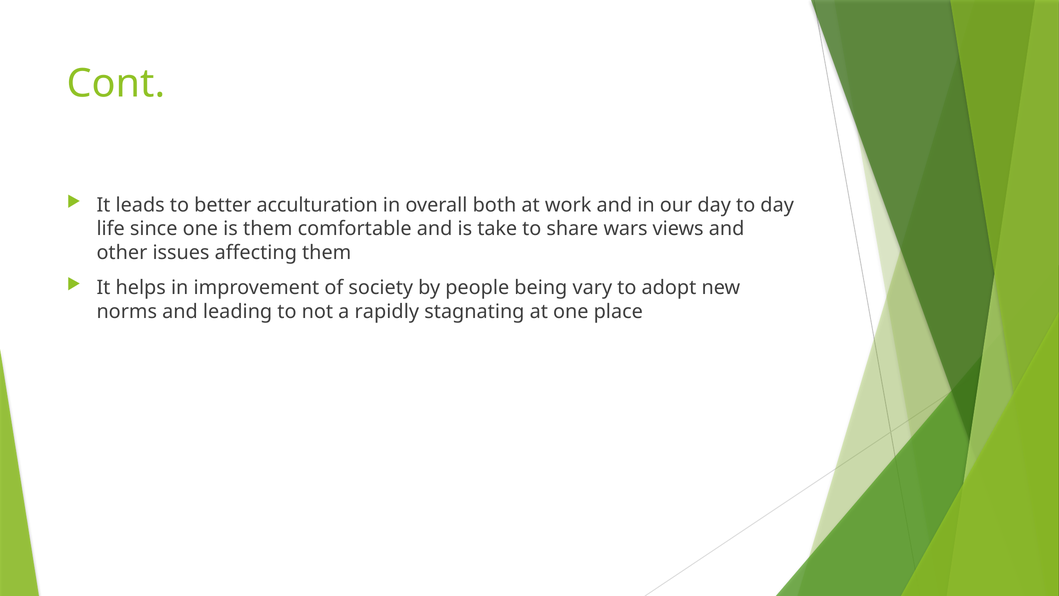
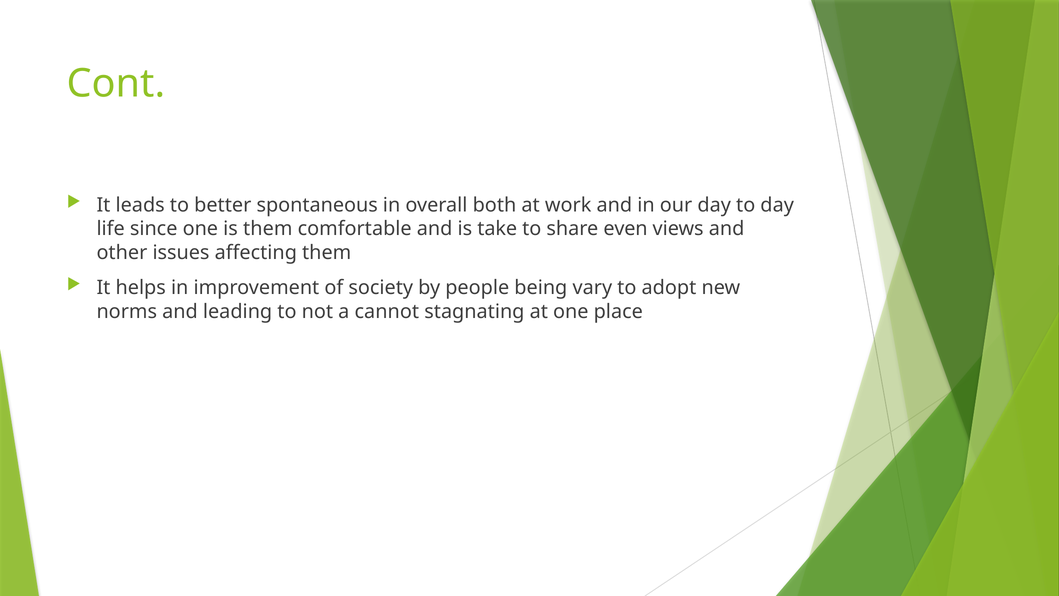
acculturation: acculturation -> spontaneous (317, 205)
wars: wars -> even (626, 229)
rapidly: rapidly -> cannot (387, 311)
